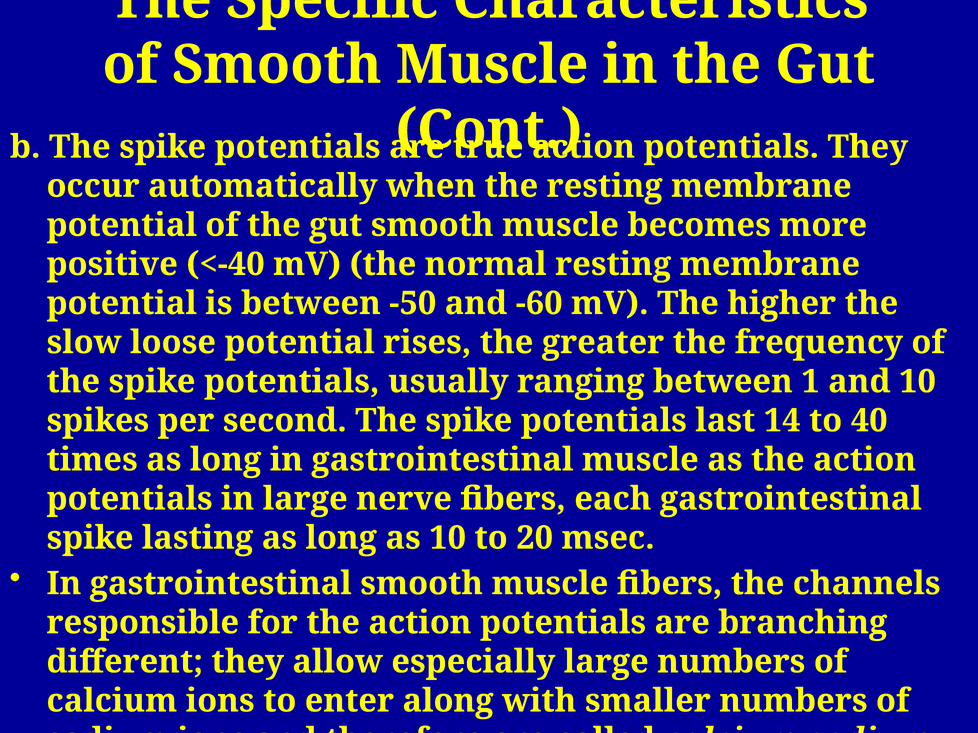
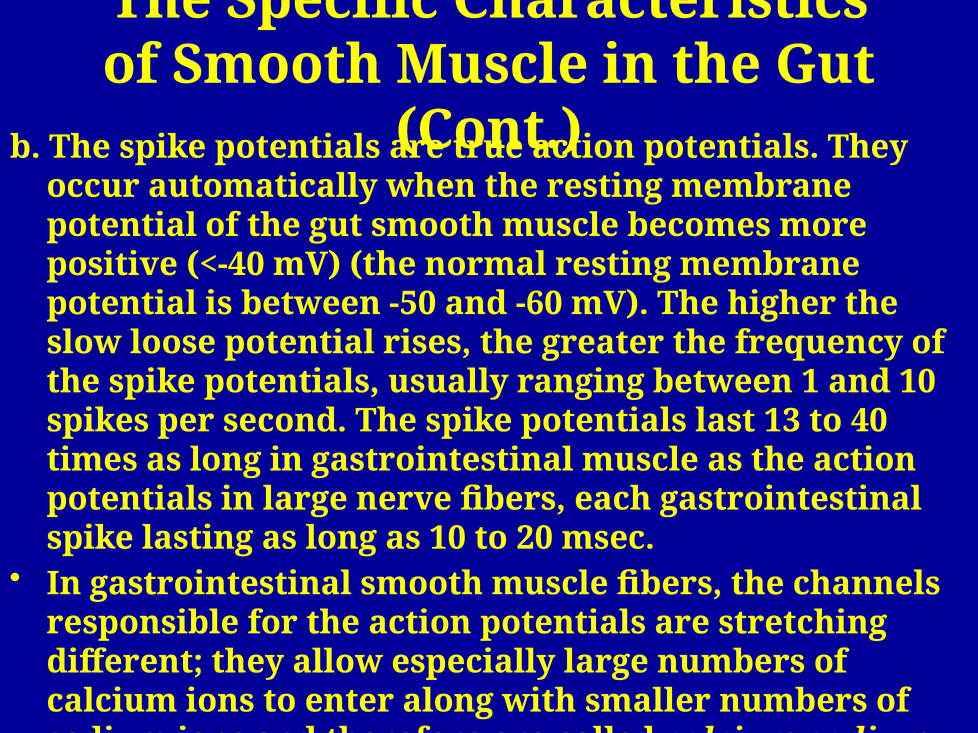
14: 14 -> 13 (782, 421)
branching: branching -> stretching (803, 623)
